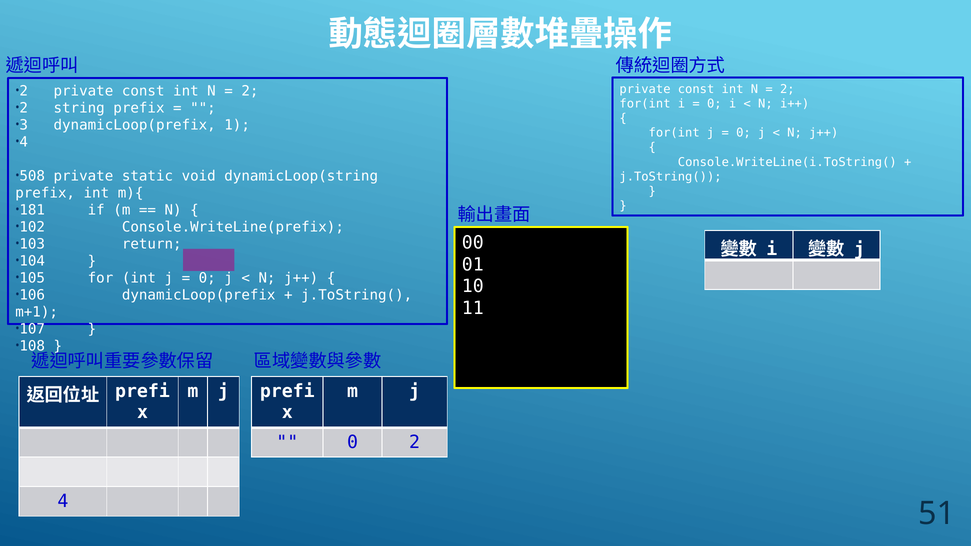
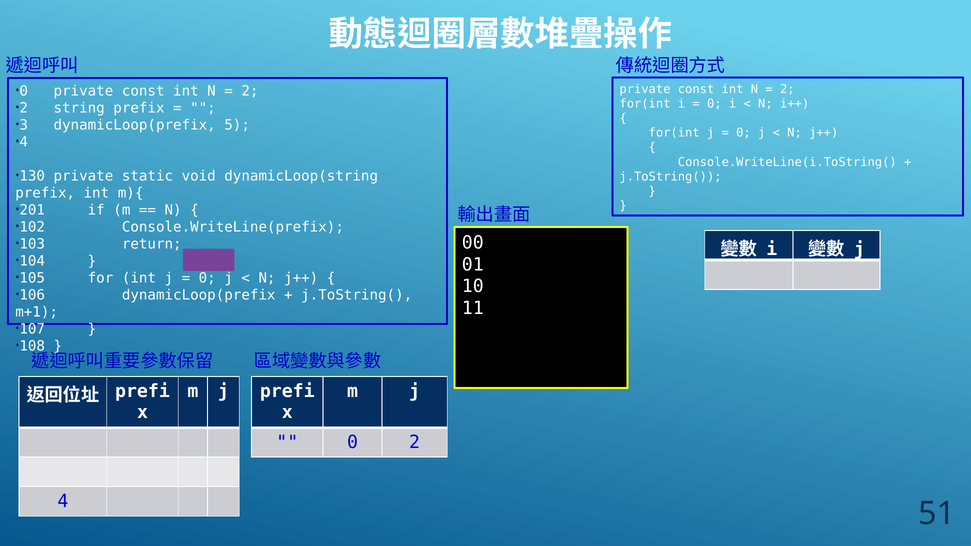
2: 2 -> 0 (24, 91)
1: 1 -> 5 (237, 125)
508: 508 -> 130 (32, 176)
181: 181 -> 201 (32, 210)
